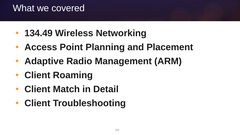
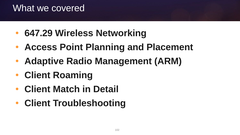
134.49: 134.49 -> 647.29 (39, 33)
